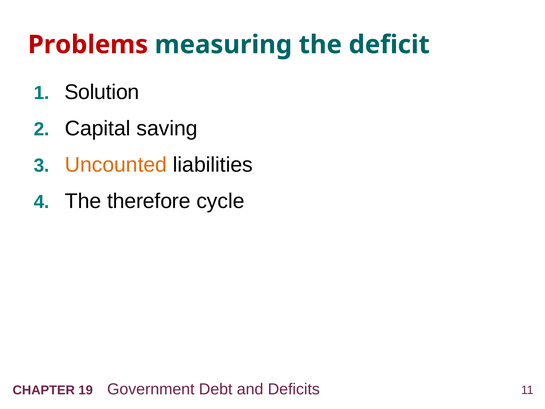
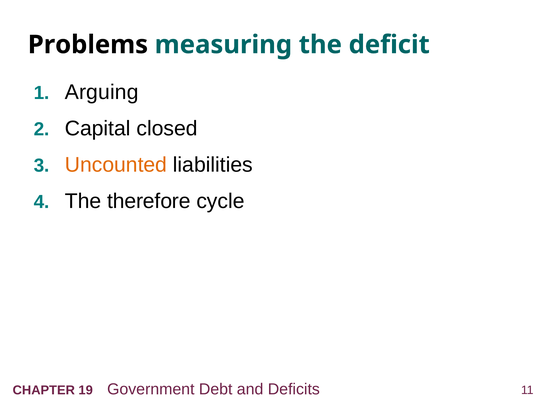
Problems colour: red -> black (88, 45)
Solution: Solution -> Arguing (102, 92)
saving: saving -> closed (167, 128)
